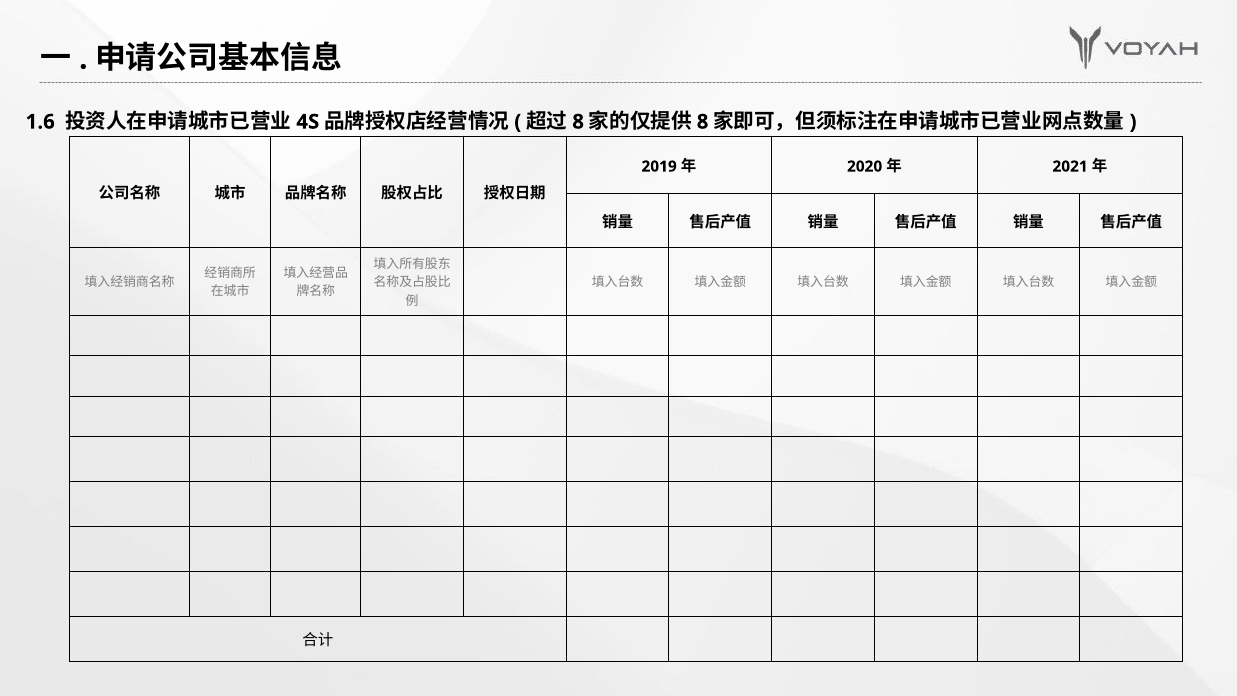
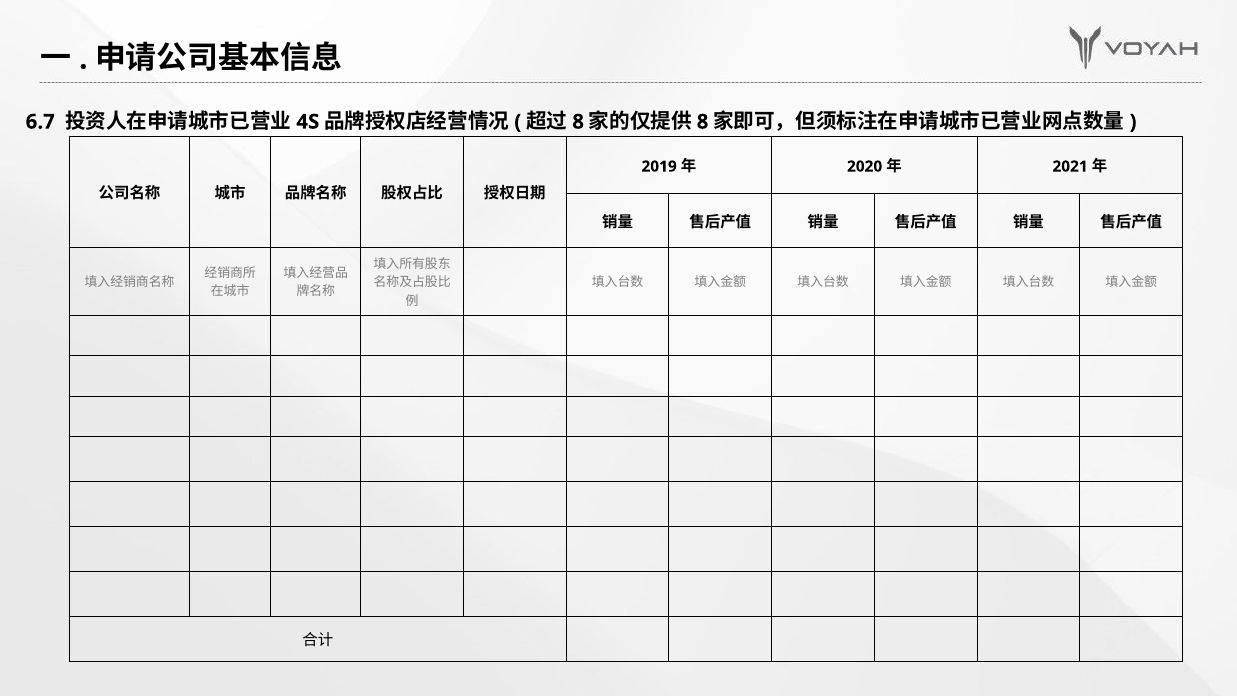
1.6: 1.6 -> 6.7 (40, 122)
